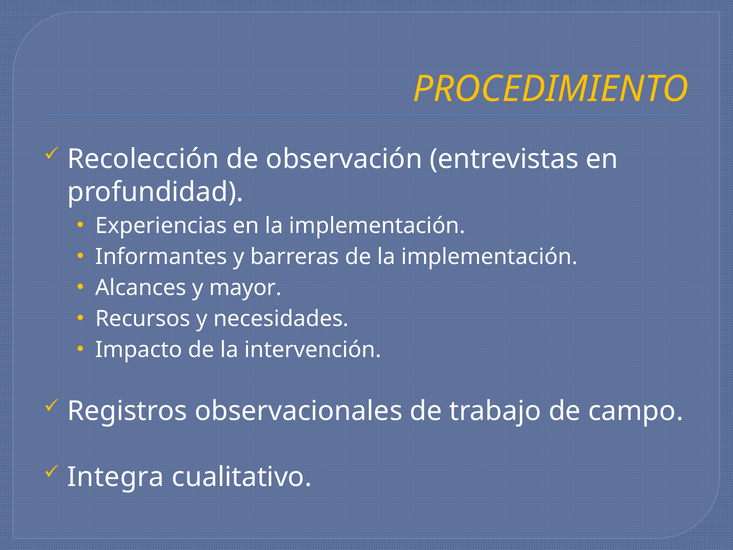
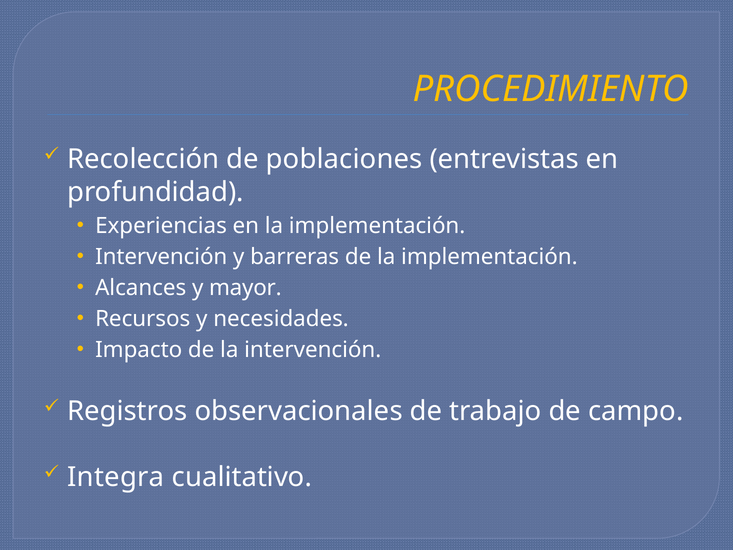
observación: observación -> poblaciones (344, 159)
Informantes: Informantes -> Intervención (161, 257)
